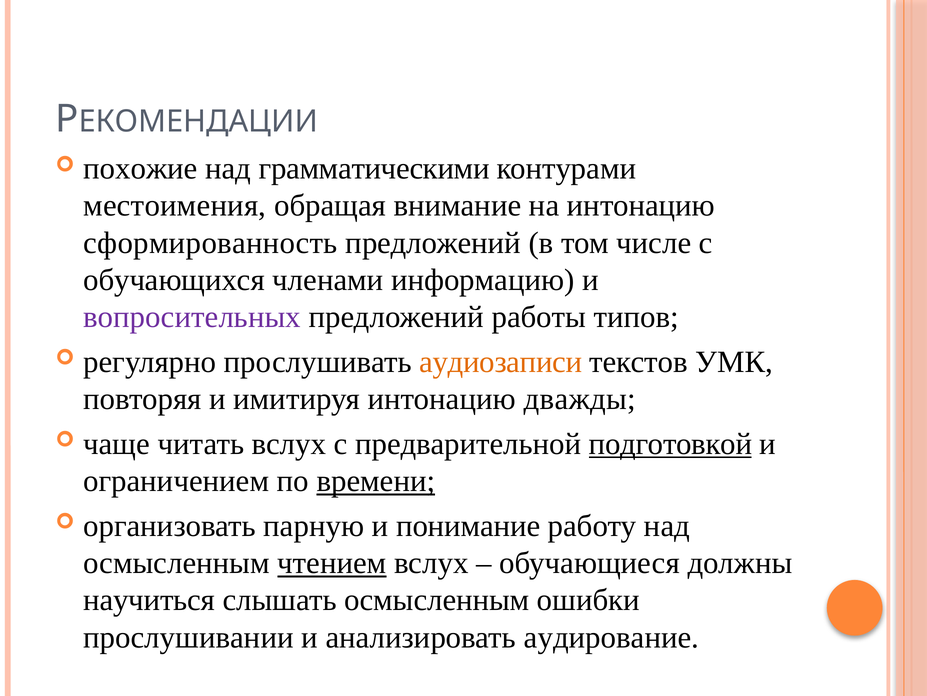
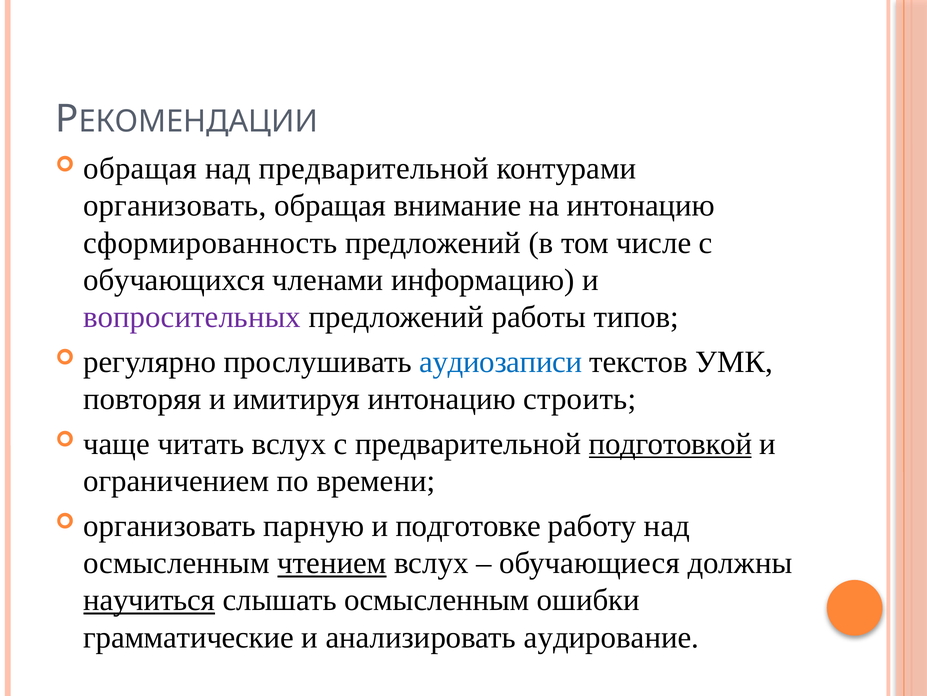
похожие: похожие -> обращая (140, 168)
над грамматическими: грамматическими -> предварительной (374, 168)
местоимения: местоимения -> организовать (175, 206)
аудиозаписи colour: orange -> blue (501, 362)
дважды: дважды -> строить (580, 399)
времени underline: present -> none (376, 481)
понимание: понимание -> подготовке (468, 525)
научиться underline: none -> present (149, 600)
прослушивании: прослушивании -> грамматические (189, 637)
